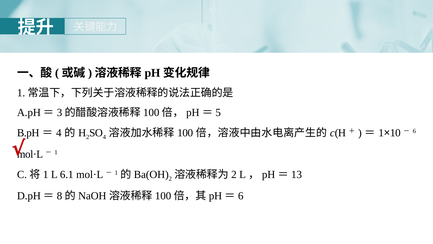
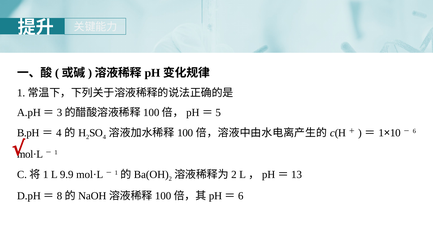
6.1: 6.1 -> 9.9 (67, 174)
